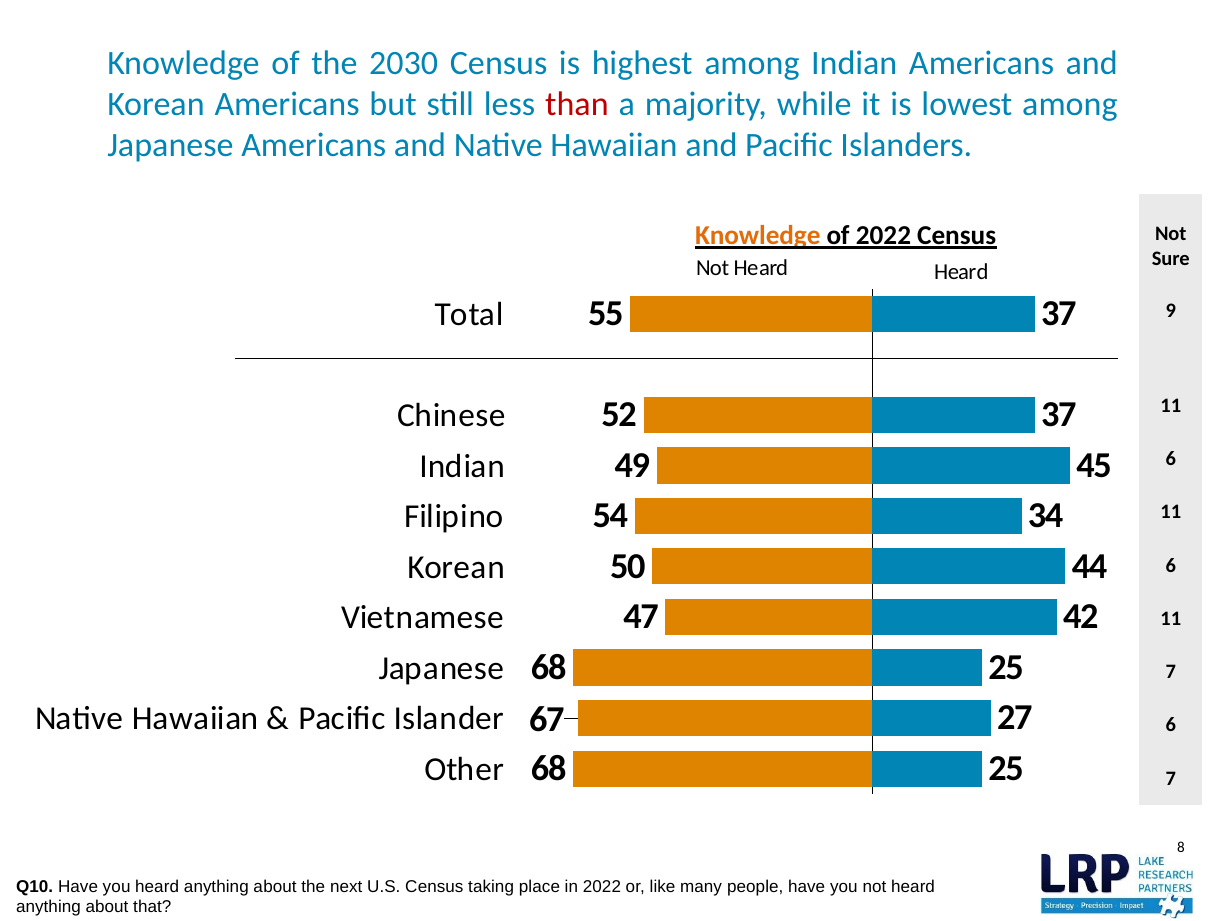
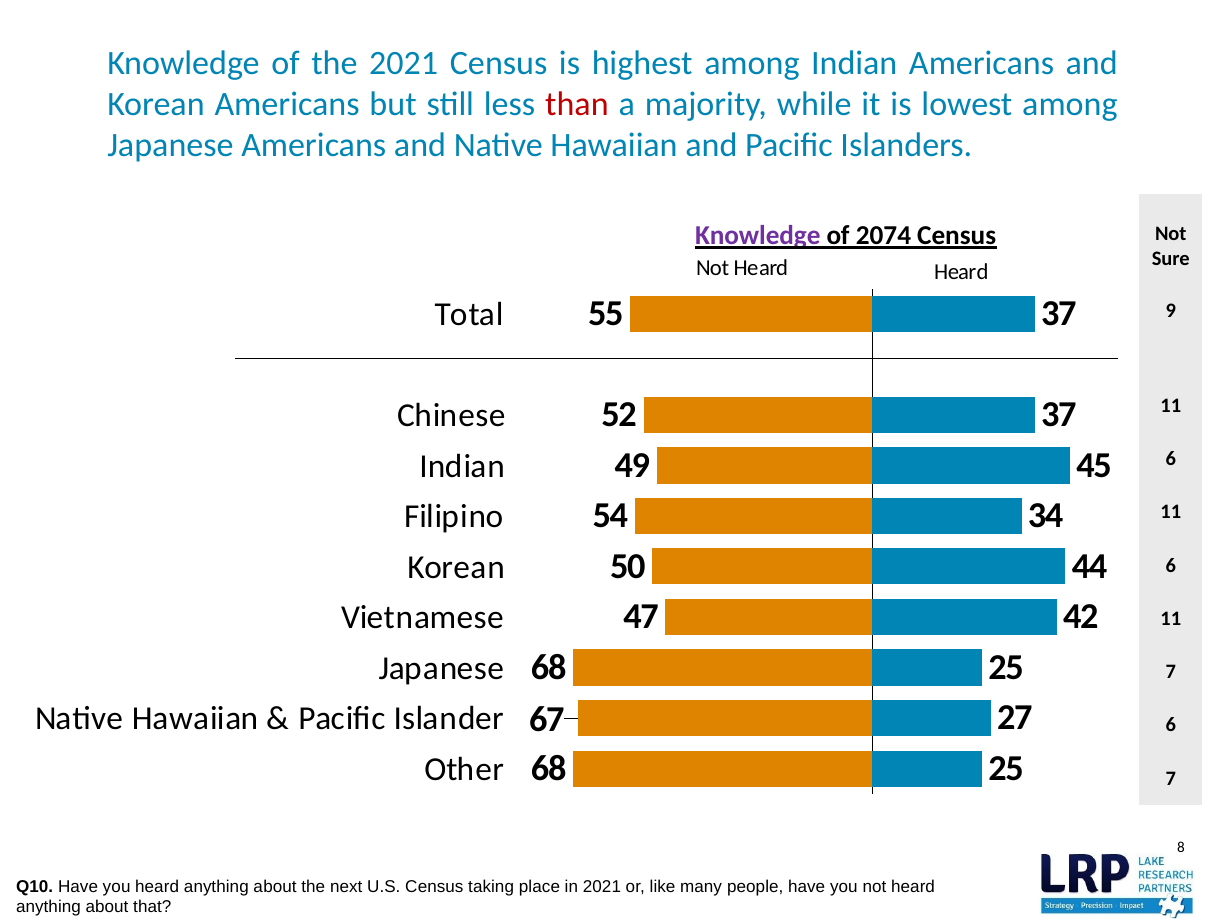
the 2030: 2030 -> 2021 (404, 63)
Knowledge colour: orange -> purple (758, 235)
of 2022: 2022 -> 2074 (883, 235)
in 2022: 2022 -> 2021 (602, 886)
